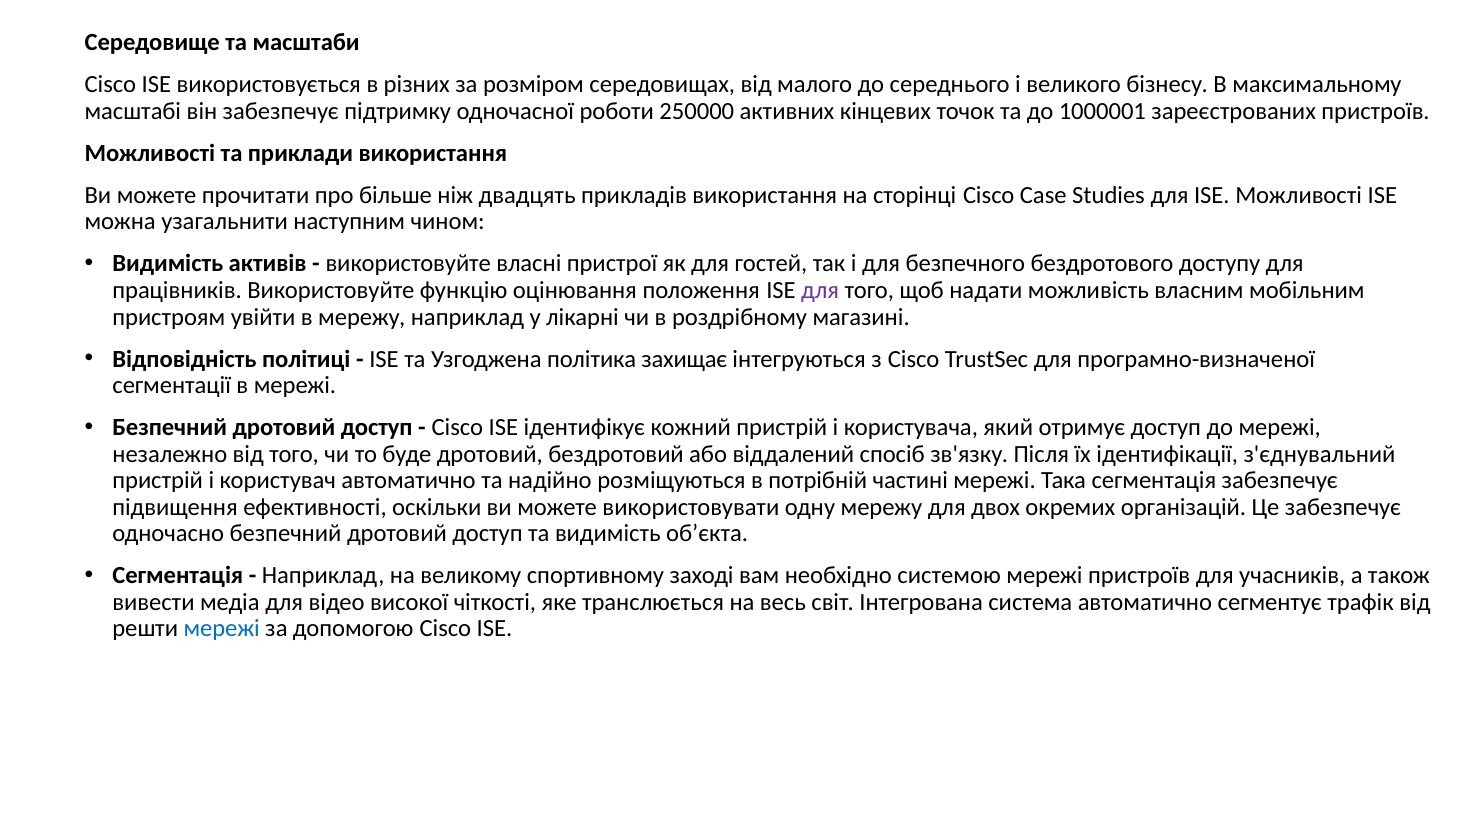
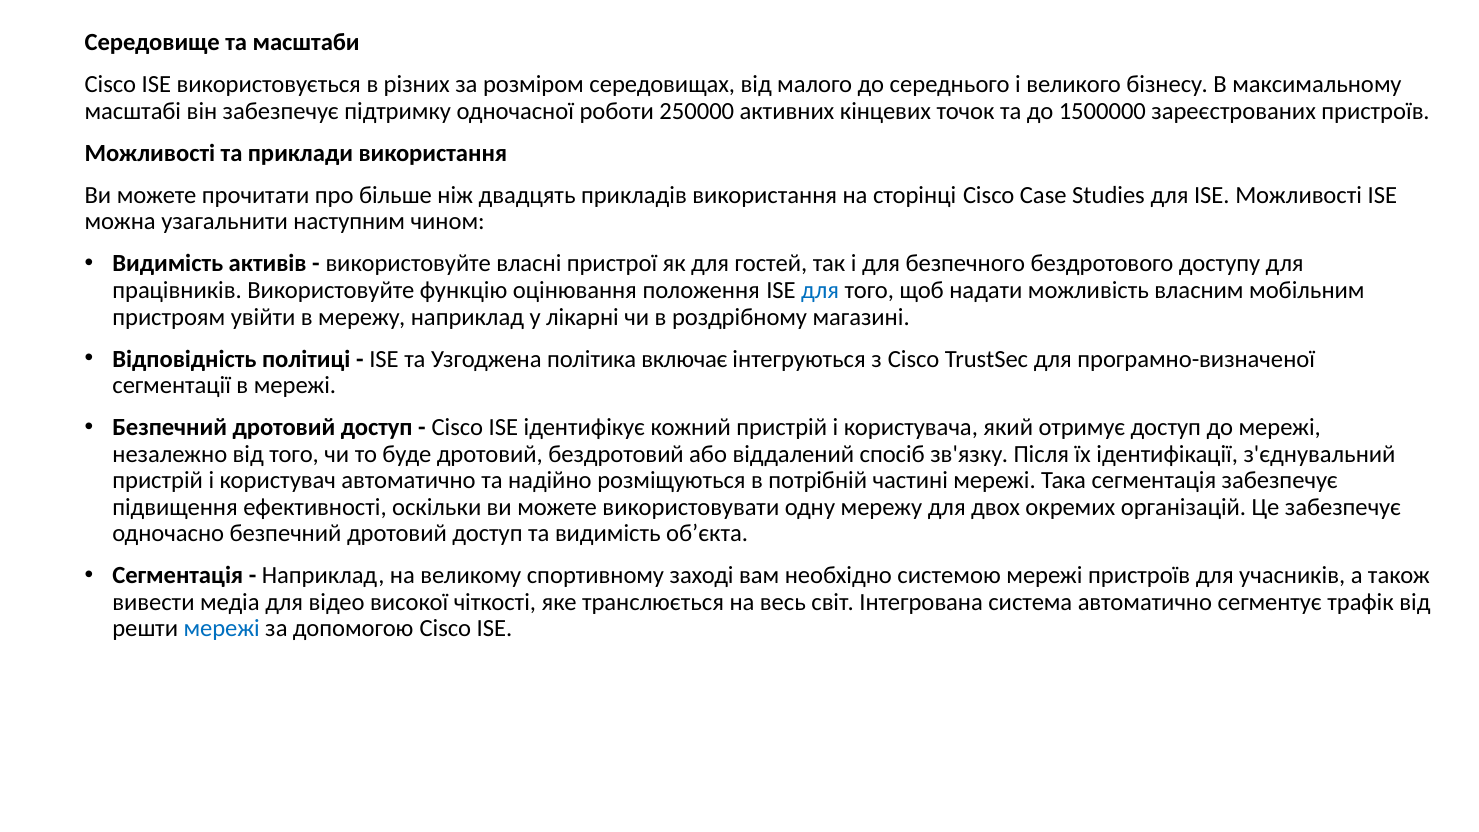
1000001: 1000001 -> 1500000 (1102, 111)
для colour: purple -> blue (820, 290)
захищає: захищає -> включає (684, 359)
